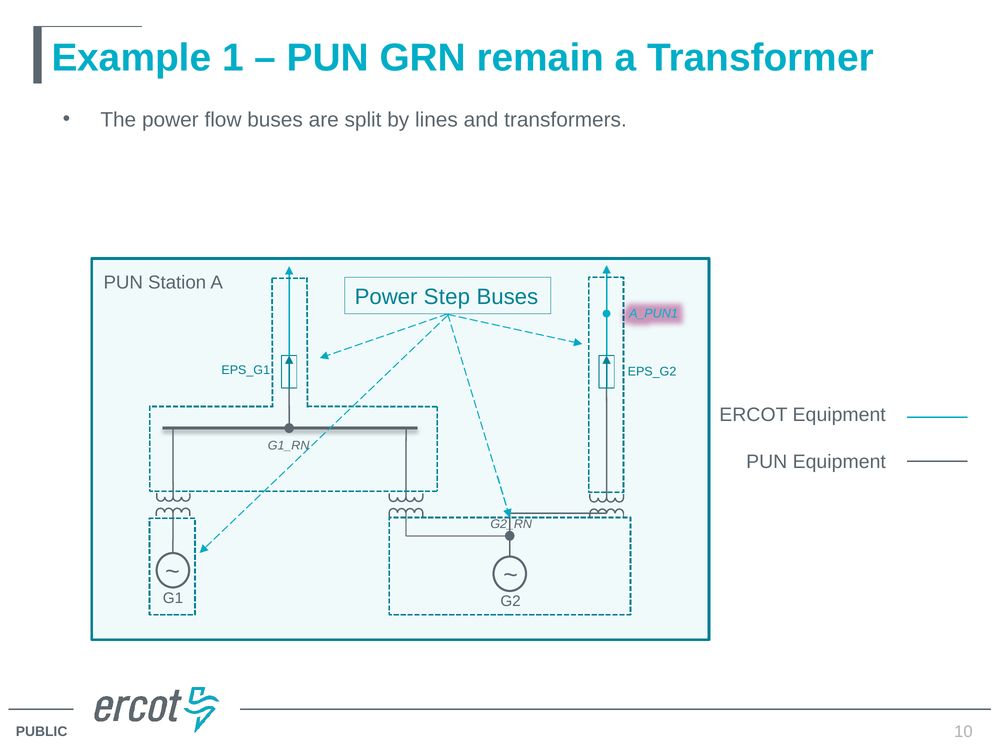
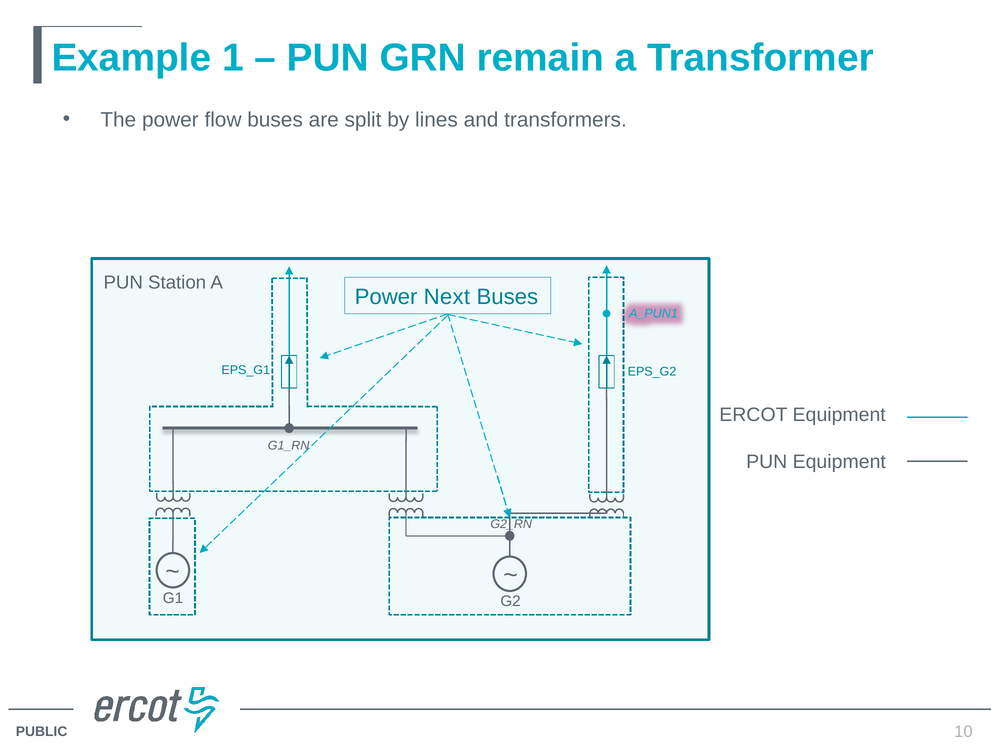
Step: Step -> Next (447, 297)
